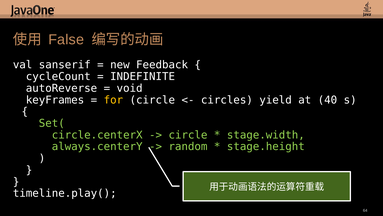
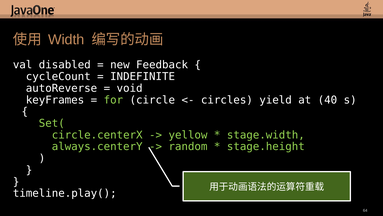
False: False -> Width (66, 39)
sanserif: sanserif -> disabled (65, 65)
for colour: yellow -> light green (113, 100)
circle: circle -> yellow (188, 135)
